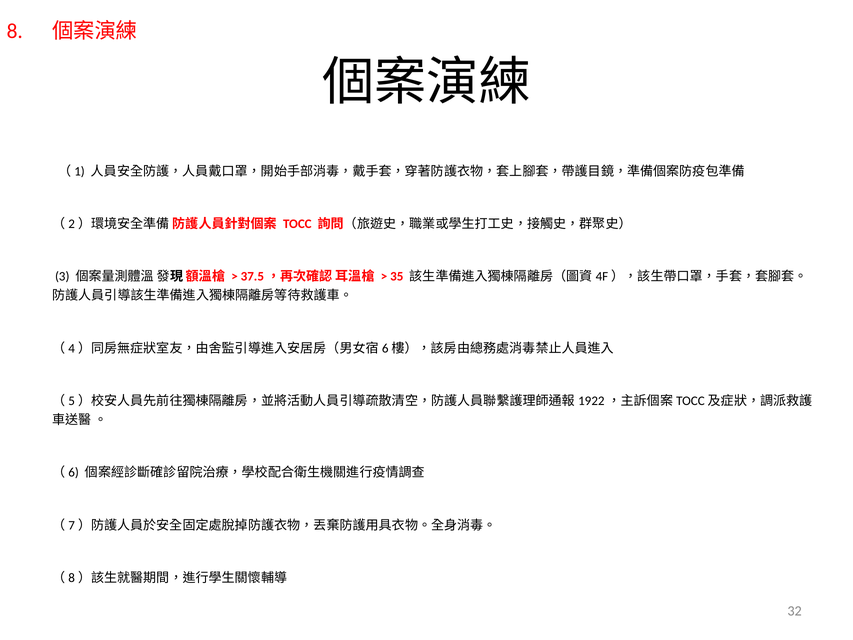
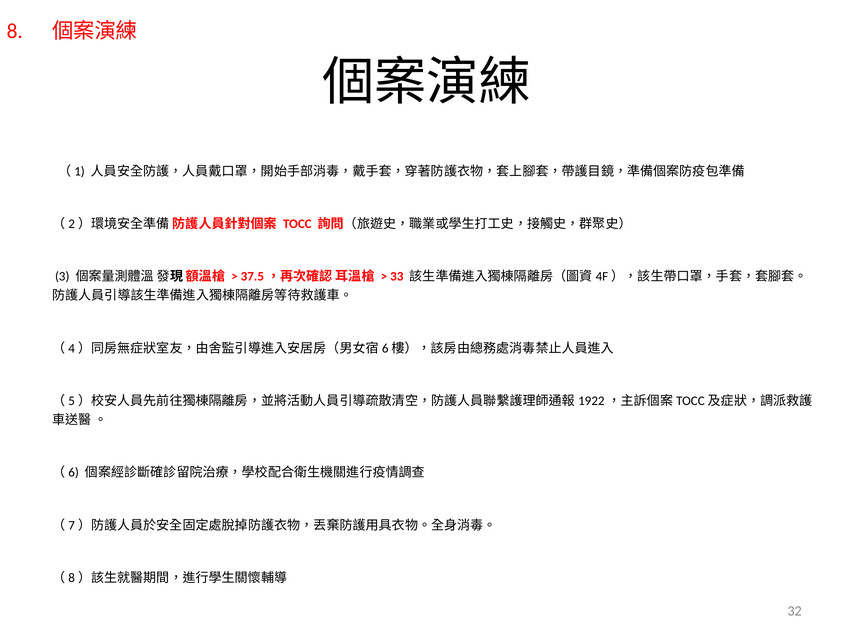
35: 35 -> 33 (397, 277)
